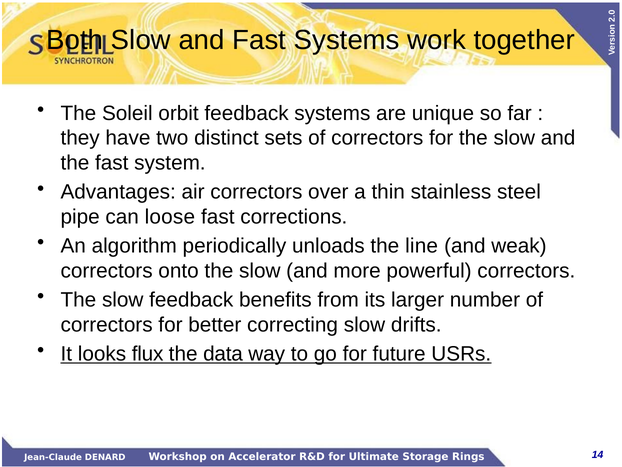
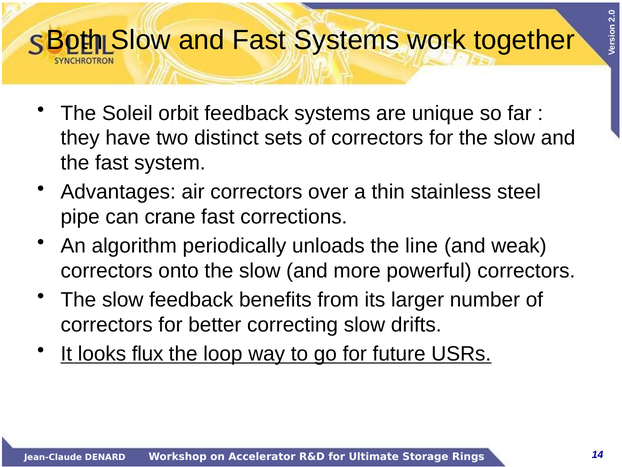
loose: loose -> crane (170, 217)
data: data -> loop (223, 354)
